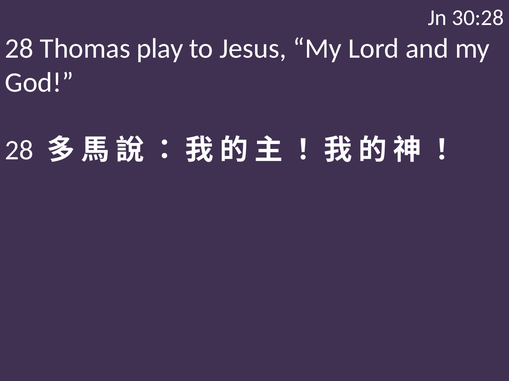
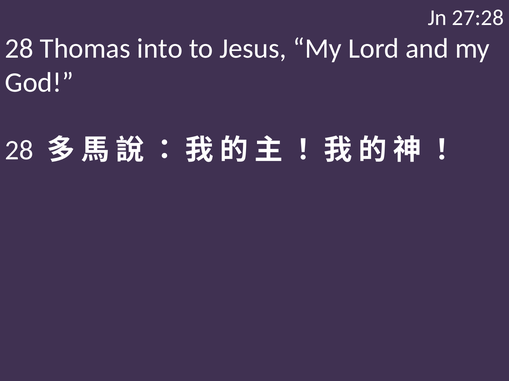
30:28: 30:28 -> 27:28 (478, 18)
play: play -> into (160, 49)
